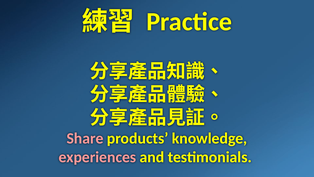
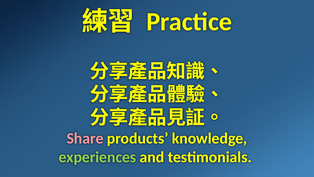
experiences colour: pink -> light green (97, 157)
